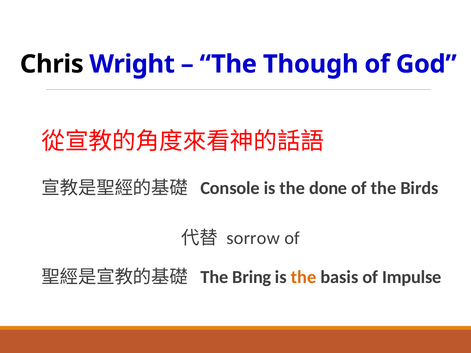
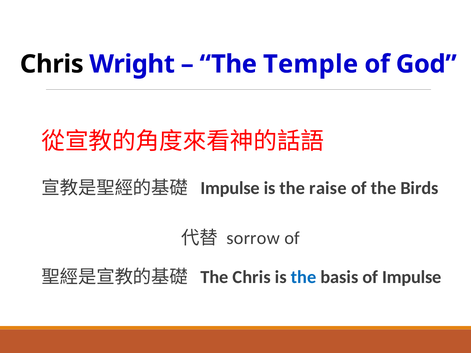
Though: Though -> Temple (311, 64)
Console: Console -> Impulse (230, 188)
done: done -> raise (328, 188)
The Bring: Bring -> Chris (252, 277)
the colour: orange -> blue (304, 277)
